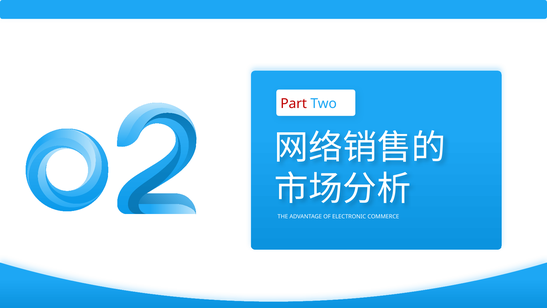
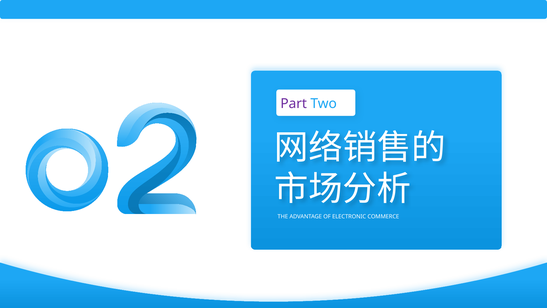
Part colour: red -> purple (294, 103)
